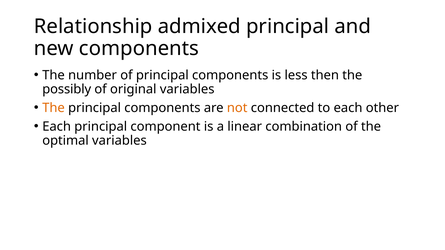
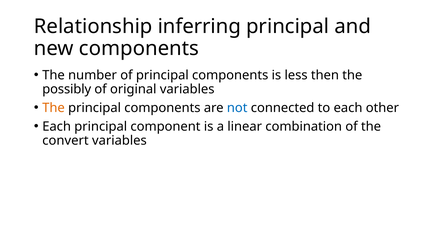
admixed: admixed -> inferring (199, 26)
not colour: orange -> blue (237, 108)
optimal: optimal -> convert (65, 141)
